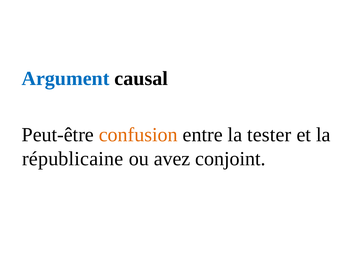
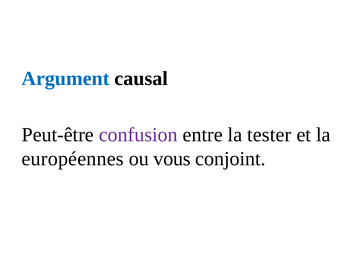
confusion colour: orange -> purple (138, 135)
républicaine: républicaine -> européennes (73, 159)
avez: avez -> vous (172, 159)
